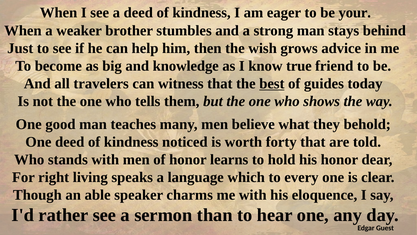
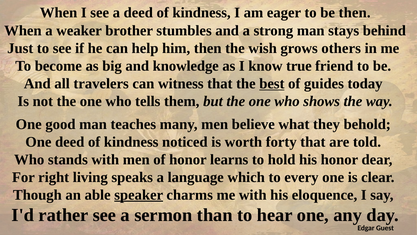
be your: your -> then (355, 13)
advice: advice -> others (341, 48)
speaker underline: none -> present (139, 195)
